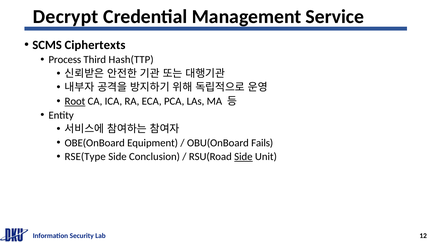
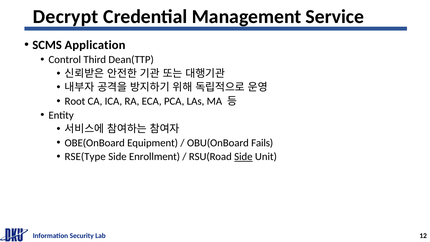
Ciphertexts: Ciphertexts -> Application (95, 45)
Process: Process -> Control (65, 60)
Hash(TTP: Hash(TTP -> Dean(TTP (131, 60)
Root underline: present -> none (75, 101)
Conclusion: Conclusion -> Enrollment (155, 157)
